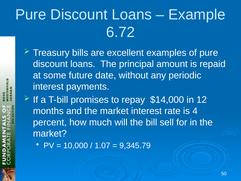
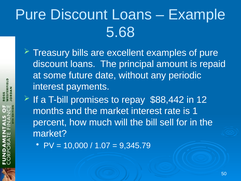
6.72: 6.72 -> 5.68 (120, 32)
$14,000: $14,000 -> $88,442 (167, 100)
4: 4 -> 1 (195, 111)
